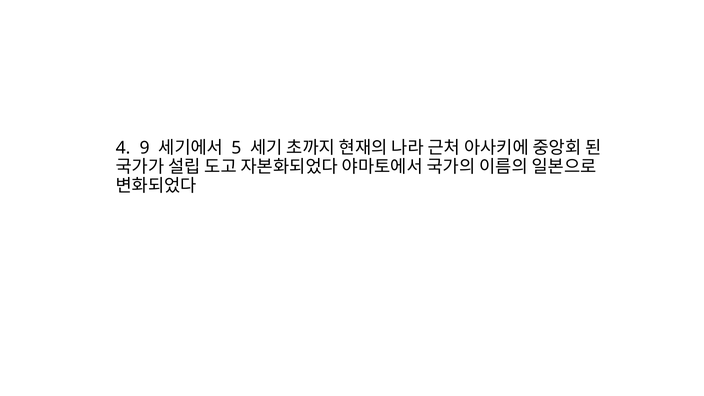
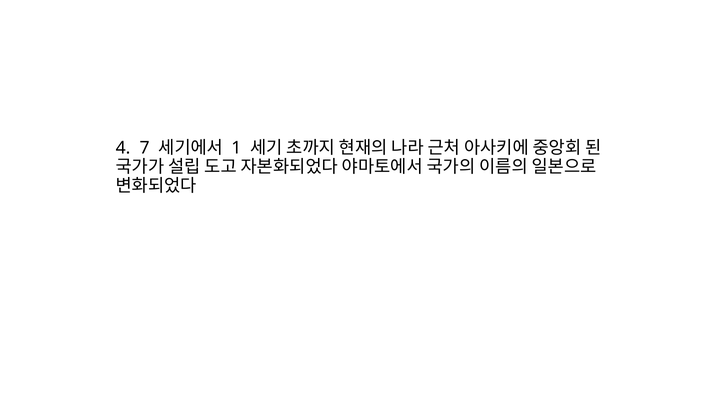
9: 9 -> 7 (145, 148)
5: 5 -> 1 (236, 148)
